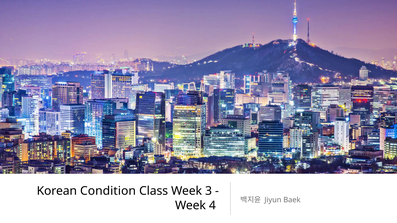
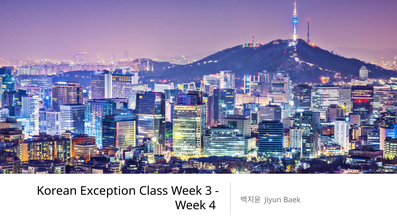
Condition: Condition -> Exception (108, 191)
